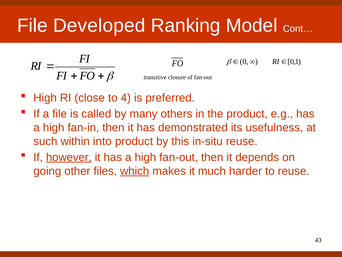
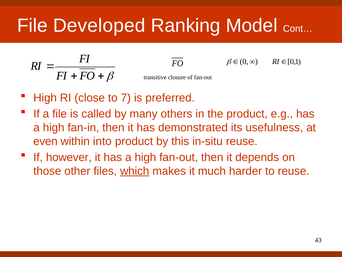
4: 4 -> 7 (126, 98)
such: such -> even (45, 141)
however underline: present -> none (69, 157)
going: going -> those (47, 171)
